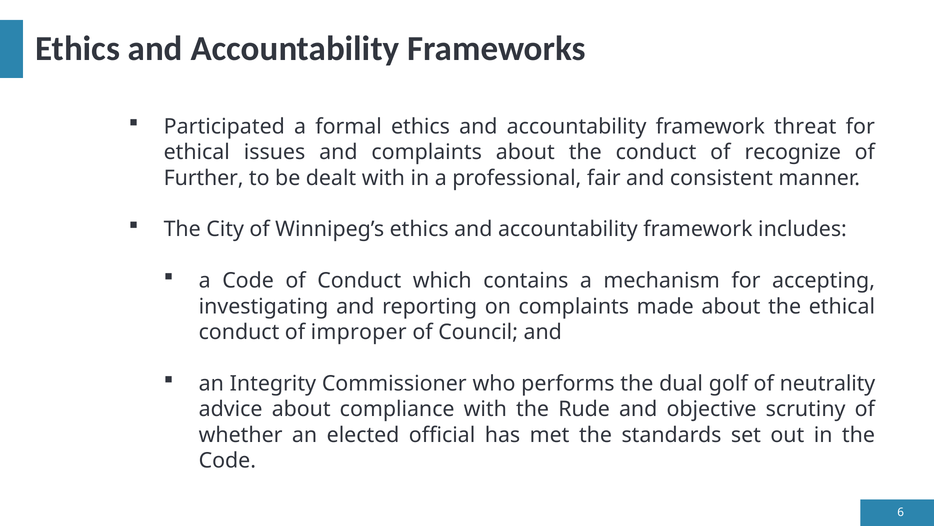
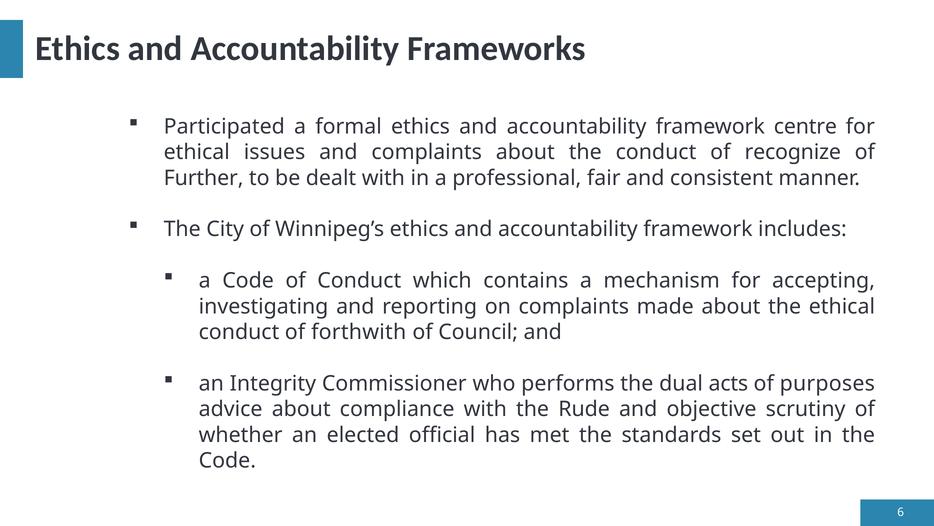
threat: threat -> centre (805, 126)
improper: improper -> forthwith (359, 332)
golf: golf -> acts (728, 383)
neutrality: neutrality -> purposes (827, 383)
